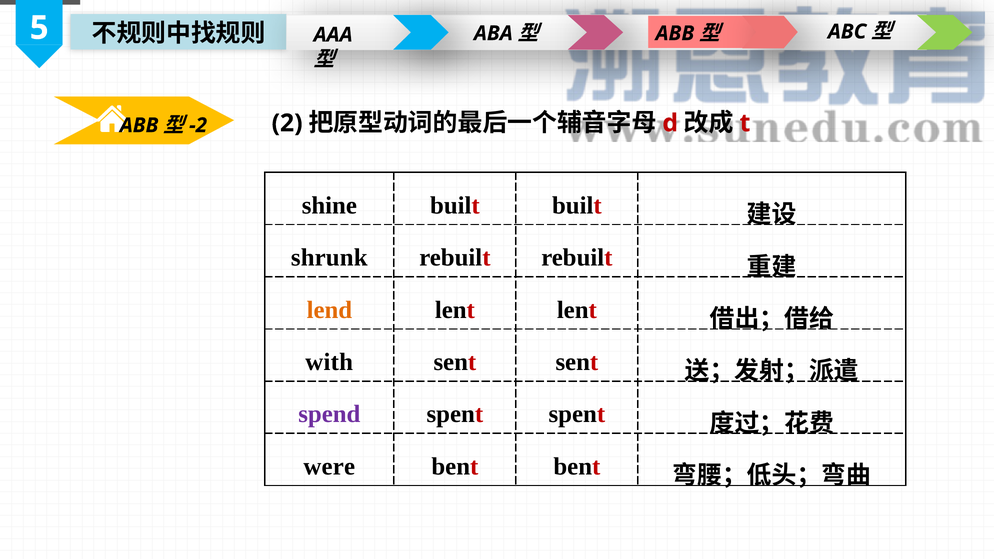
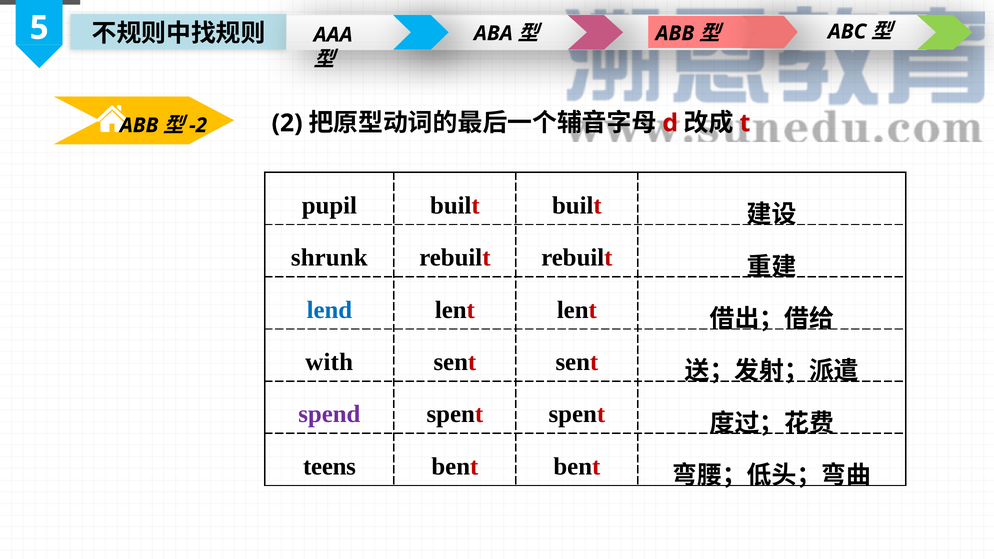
shine: shine -> pupil (329, 205)
lend colour: orange -> blue (329, 310)
were: were -> teens (329, 466)
